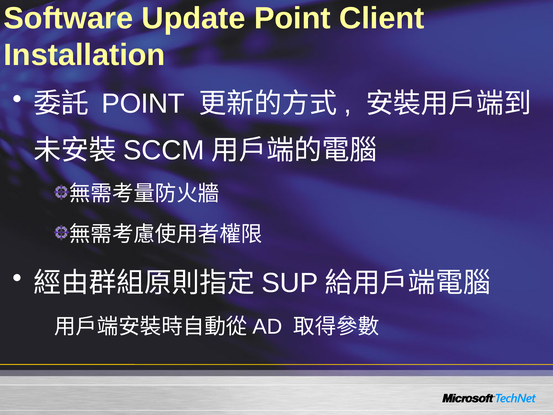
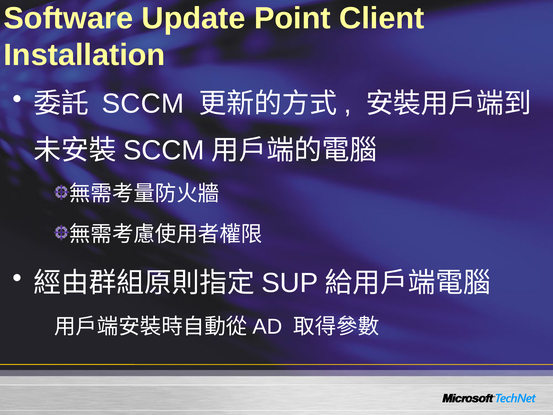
POINT: POINT -> SCCM (143, 104)
